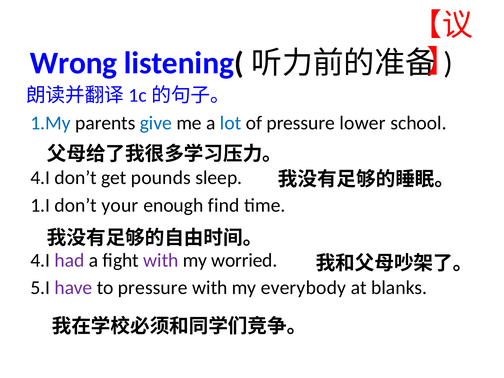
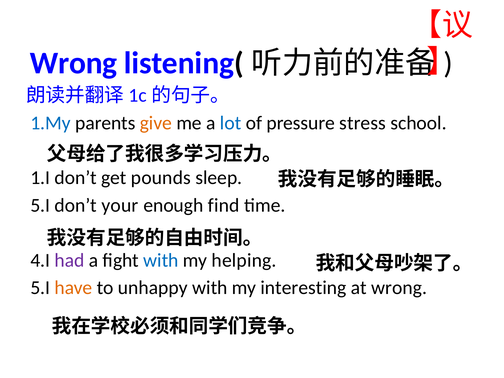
give colour: blue -> orange (156, 123)
lower: lower -> stress (363, 123)
4.I: 4.I -> 1.I (40, 178)
1.I: 1.I -> 5.I (40, 205)
with colour: purple -> blue (161, 260)
worried: worried -> helping (244, 260)
have colour: purple -> orange (73, 288)
to pressure: pressure -> unhappy (153, 288)
everybody: everybody -> interesting (303, 288)
at blanks: blanks -> wrong (399, 288)
